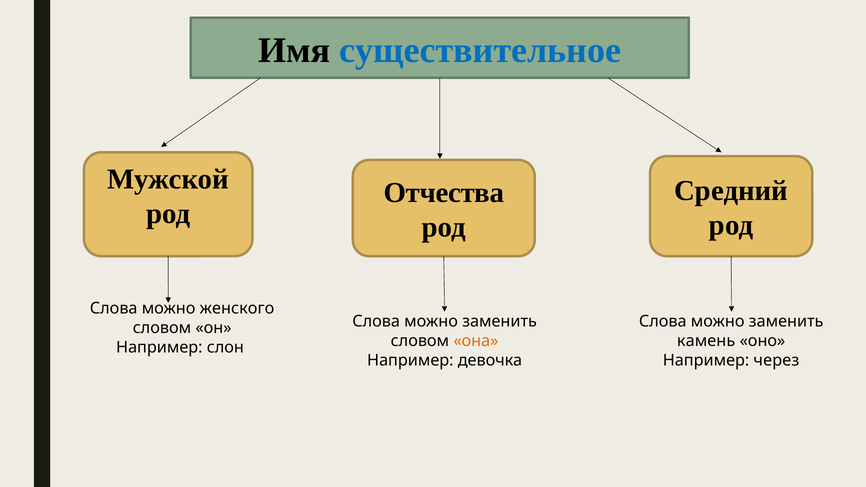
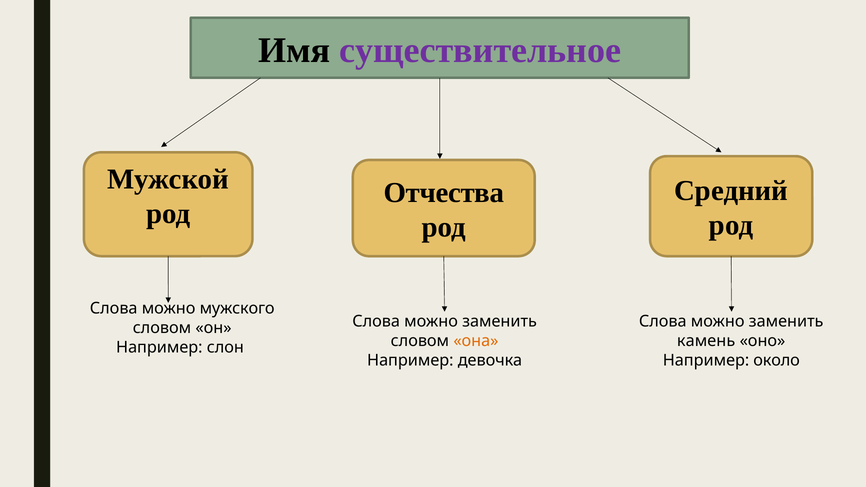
существительное colour: blue -> purple (480, 50)
женского: женского -> мужского (237, 309)
через: через -> около (777, 361)
